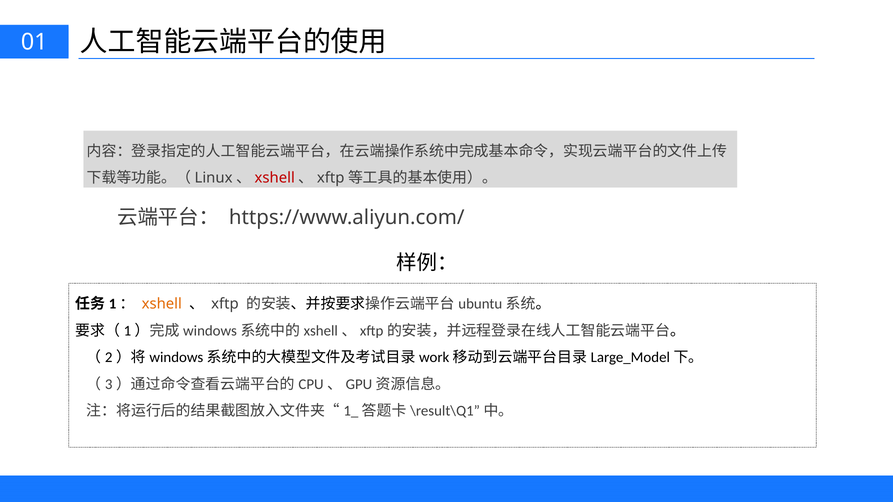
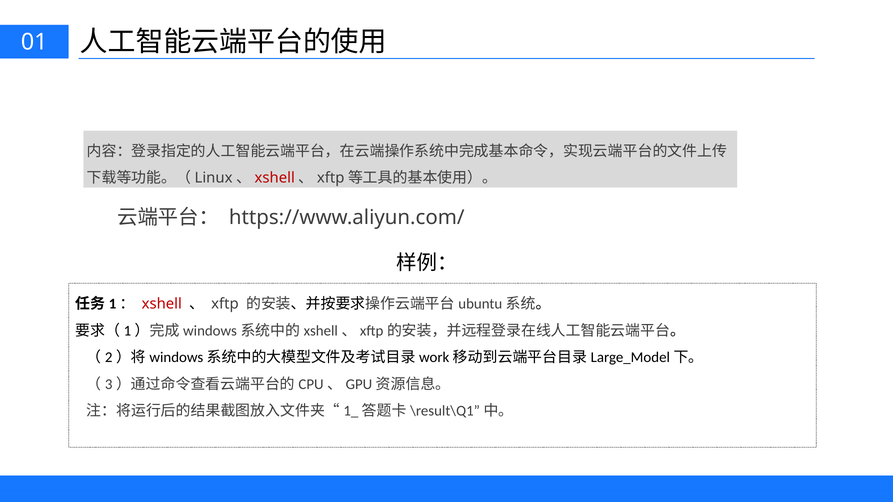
xshell colour: orange -> red (162, 304)
